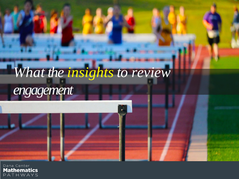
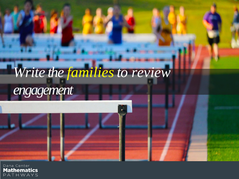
What: What -> Write (29, 72)
insights: insights -> families (90, 72)
